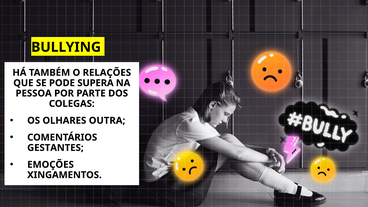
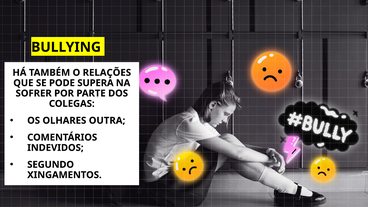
PESSOA: PESSOA -> SOFRER (34, 93)
GESTANTES: GESTANTES -> INDEVIDOS (55, 148)
EMOÇÕES: EMOÇÕES -> SEGUNDO (51, 165)
